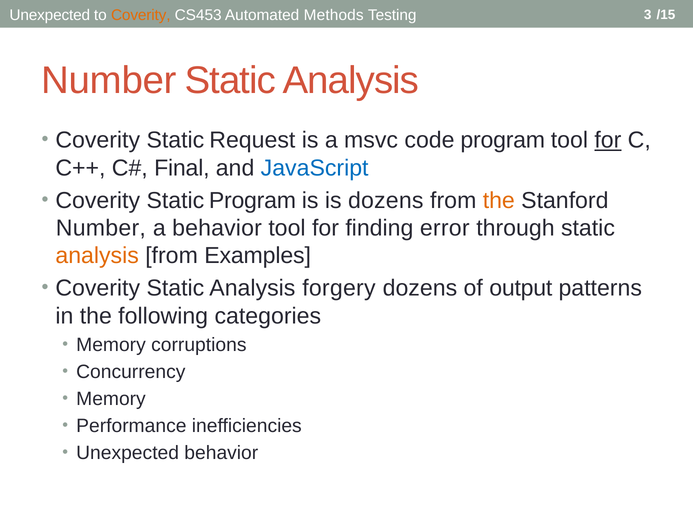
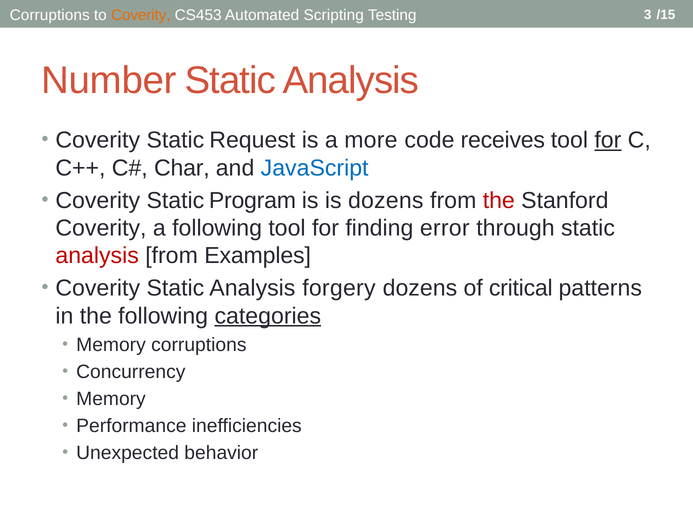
Unexpected: Unexpected -> Corruptions (50, 15)
Methods: Methods -> Scripting (334, 15)
msvc: msvc -> more (371, 140)
code program: program -> receives (503, 140)
Final: Final -> Char (182, 168)
the colour: orange -> red (499, 200)
Number: Number -> Coverity (101, 228)
a behavior: behavior -> following (217, 228)
analysis colour: orange -> red (97, 256)
output: output -> critical (521, 288)
categories underline: none -> present (268, 316)
